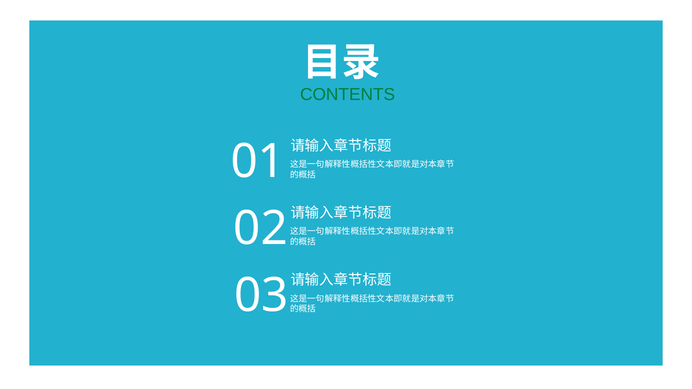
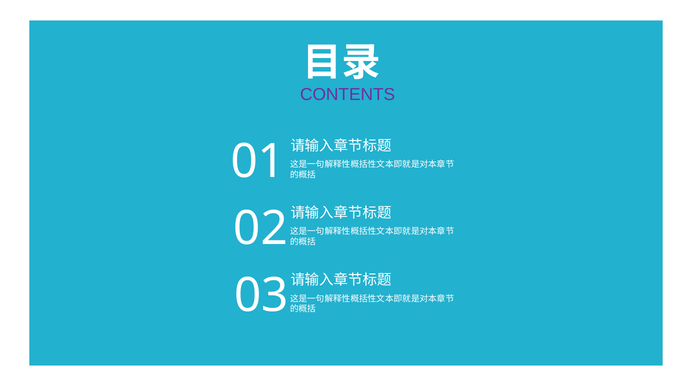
CONTENTS colour: green -> purple (348, 94)
